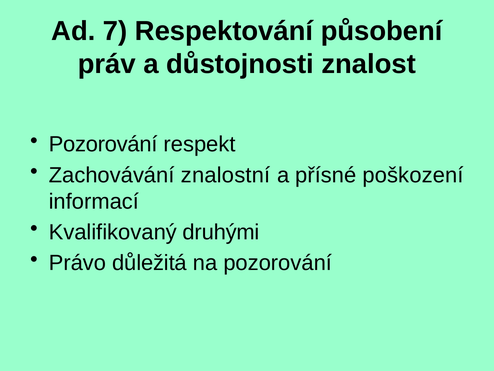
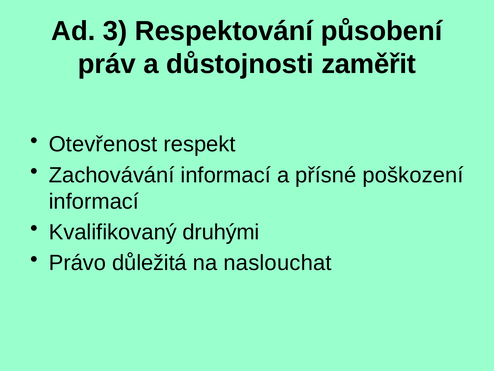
7: 7 -> 3 (115, 31)
znalost: znalost -> zaměřit (369, 64)
Pozorování: Pozorování -> Otevřenost (103, 144)
Zachovávání znalostní: znalostní -> informací (226, 175)
na pozorování: pozorování -> naslouchat (278, 263)
